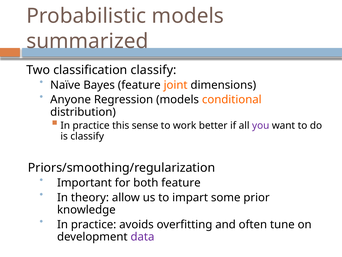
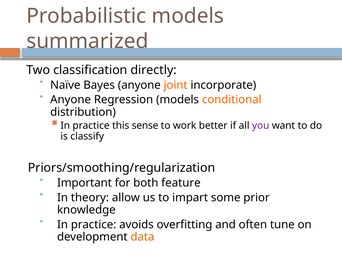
classification classify: classify -> directly (154, 70)
Bayes feature: feature -> anyone (139, 85)
dimensions: dimensions -> incorporate (223, 85)
data colour: purple -> orange (142, 236)
